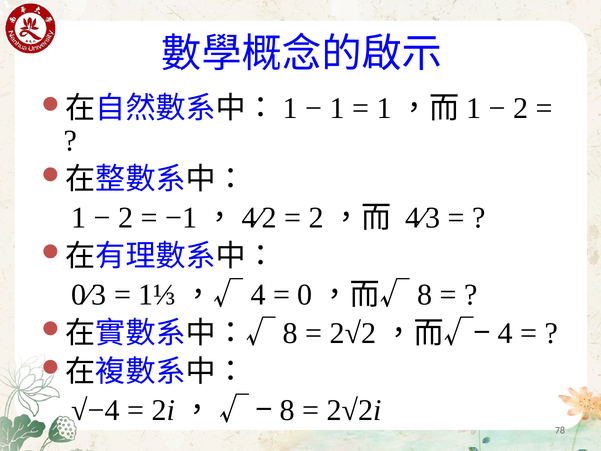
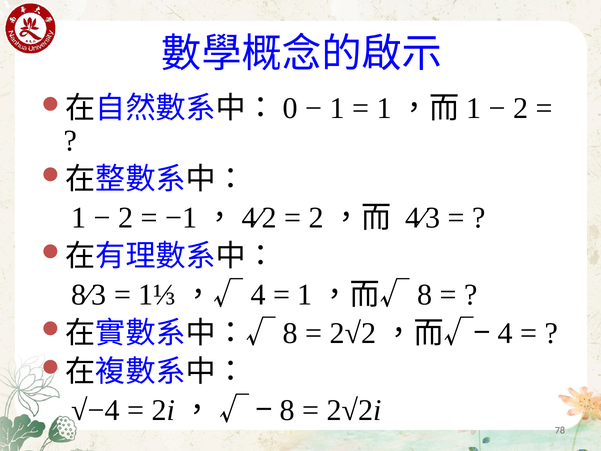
1: 1 -> 0 (290, 108)
0∕3: 0∕3 -> 8∕3 (89, 295)
0: 0 -> 1 (305, 295)
